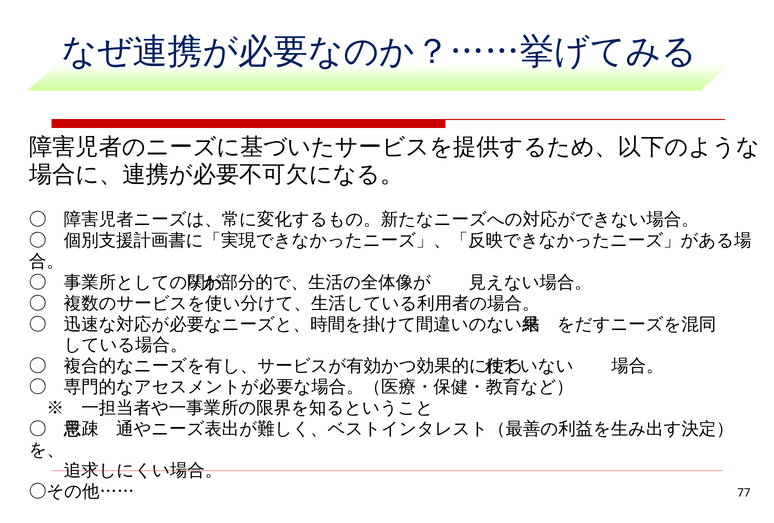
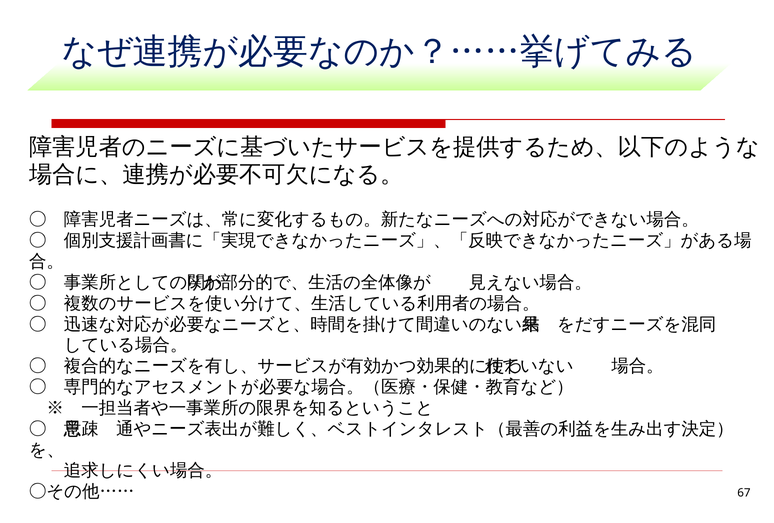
77: 77 -> 67 (744, 493)
